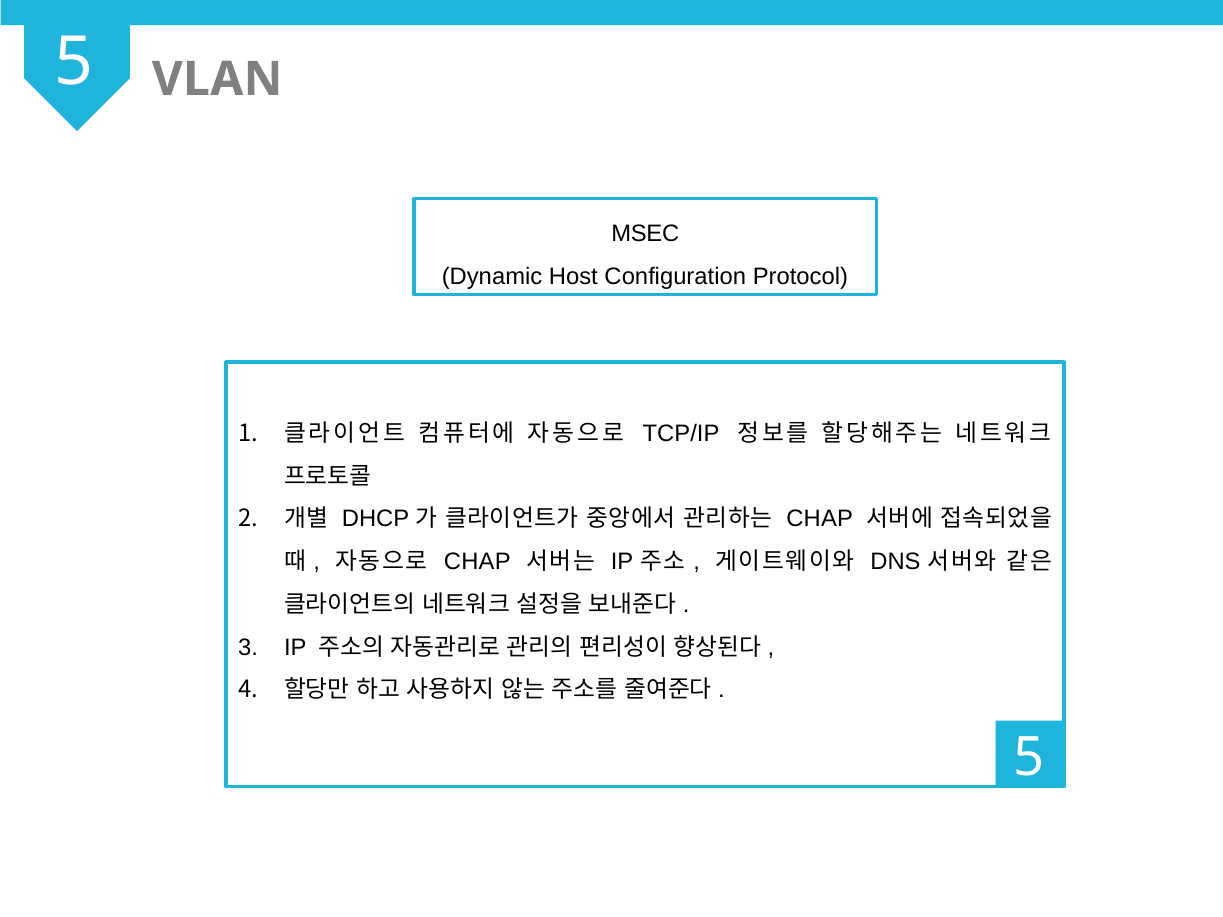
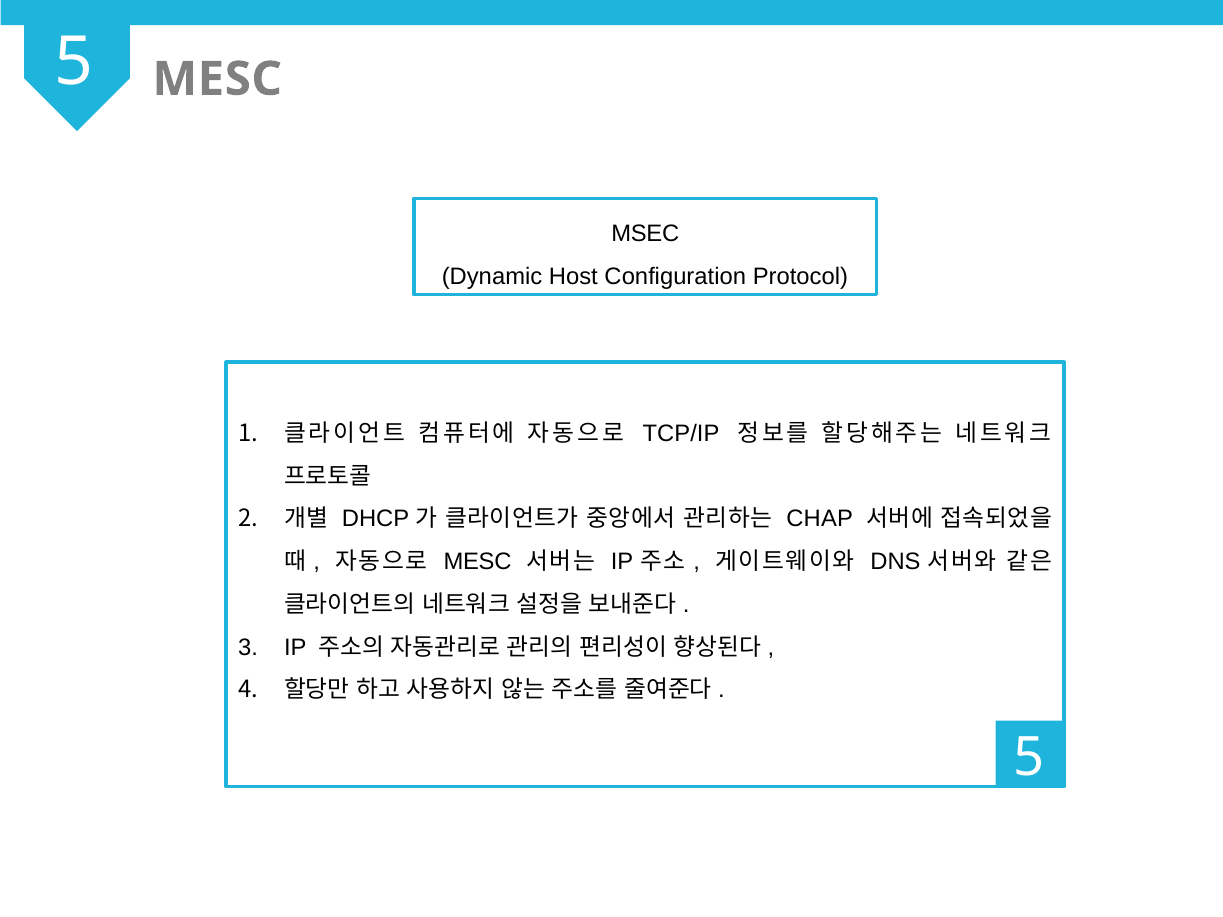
VLAN: VLAN -> MESC (217, 79)
CHAP: CHAP -> MESC (478, 562)
